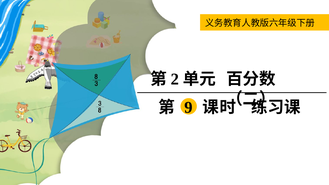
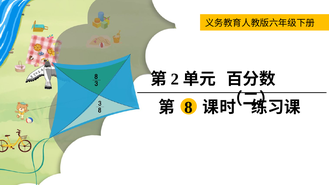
9: 9 -> 8 (188, 108)
